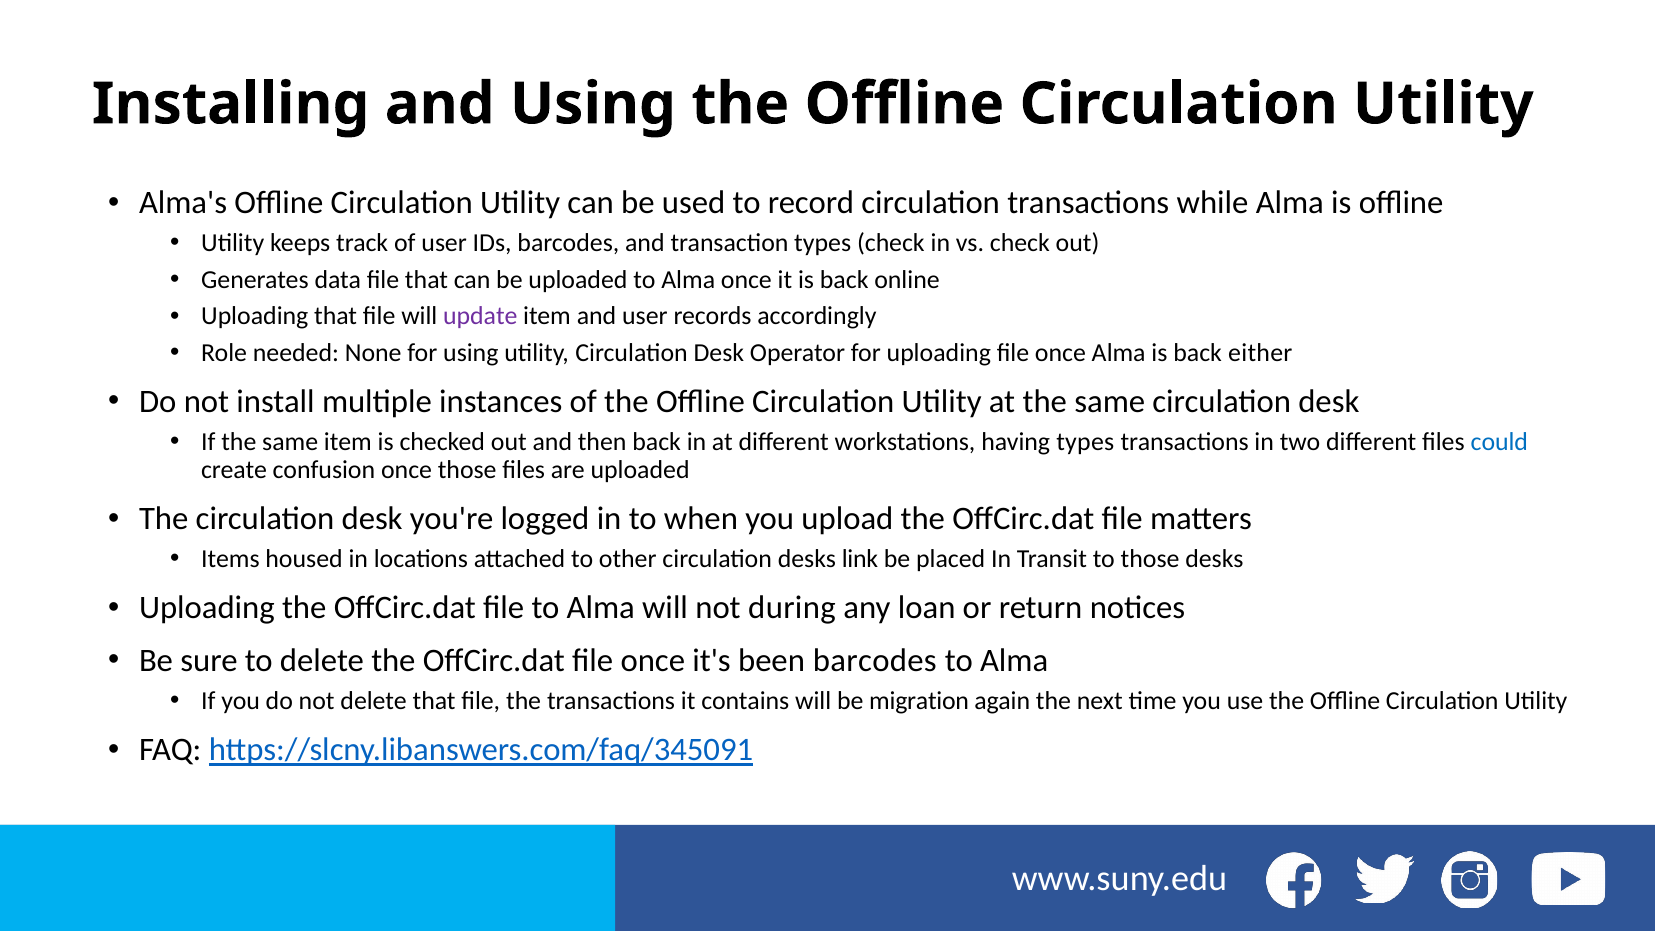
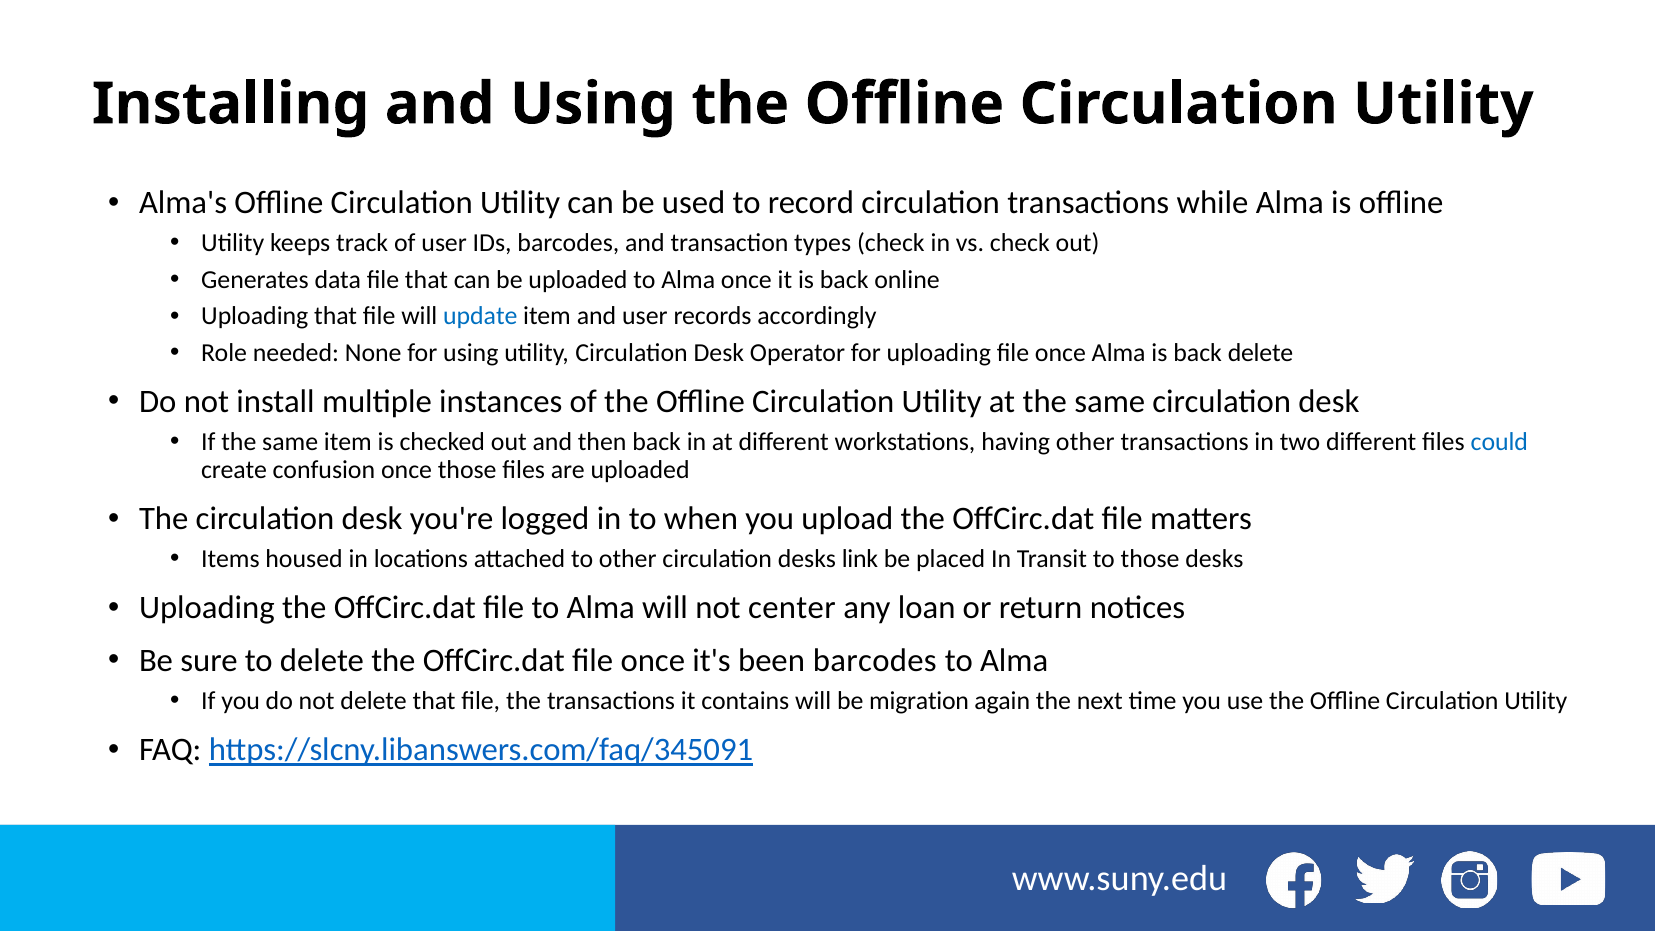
update colour: purple -> blue (480, 316)
back either: either -> delete (1261, 353)
having types: types -> other (1085, 442)
during: during -> center (792, 608)
